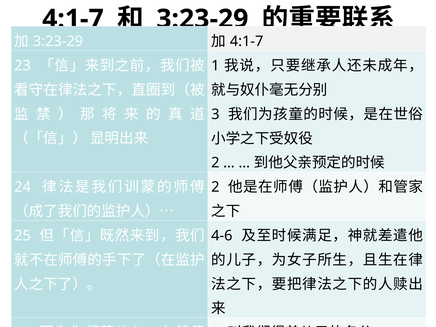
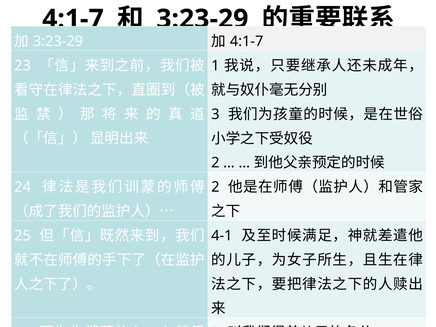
4-6: 4-6 -> 4-1 (222, 236)
